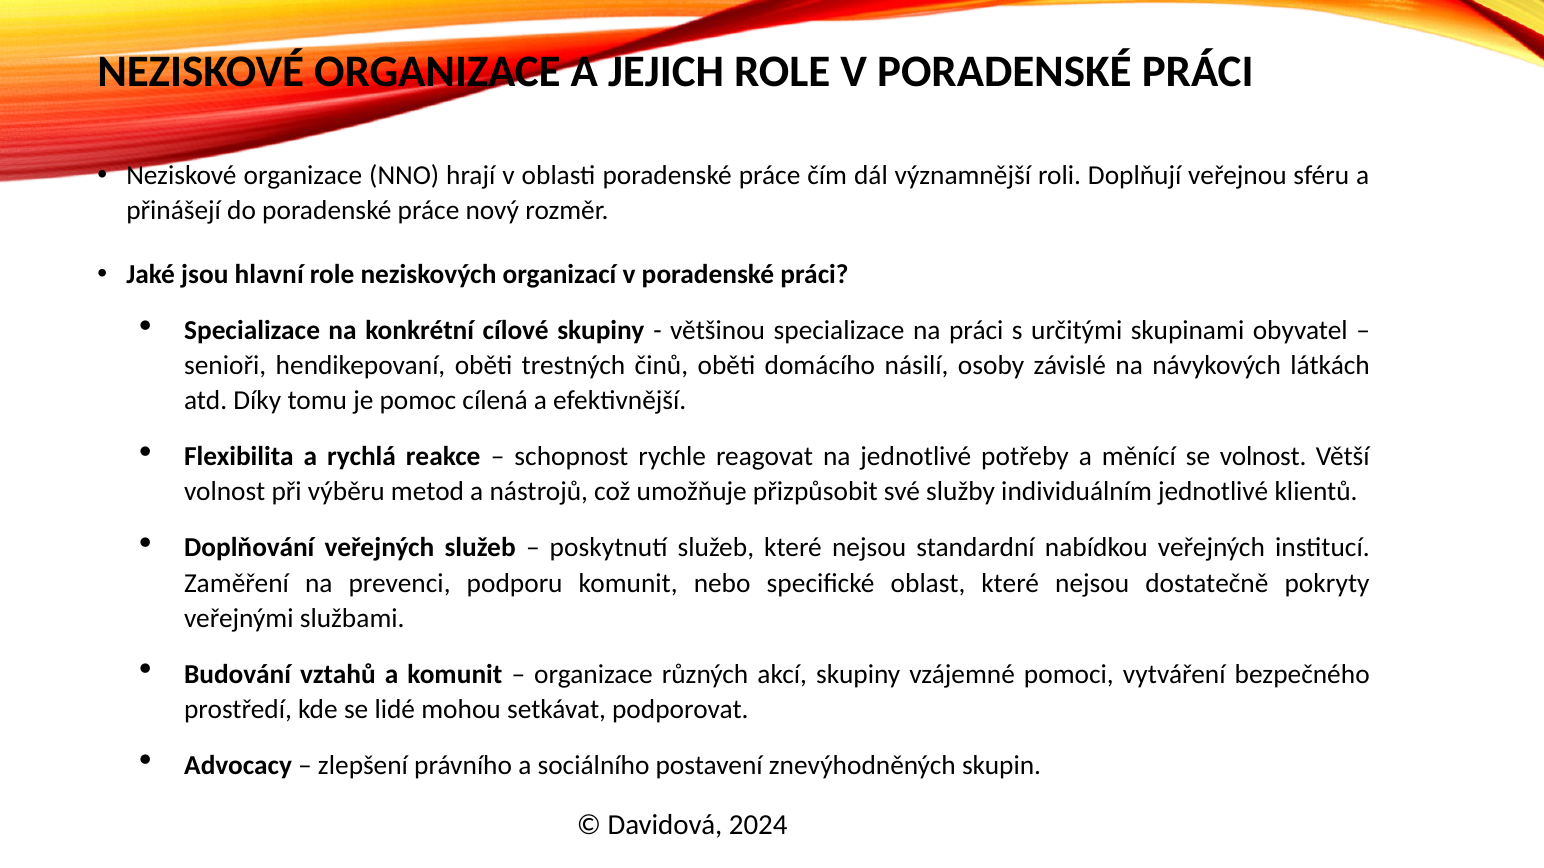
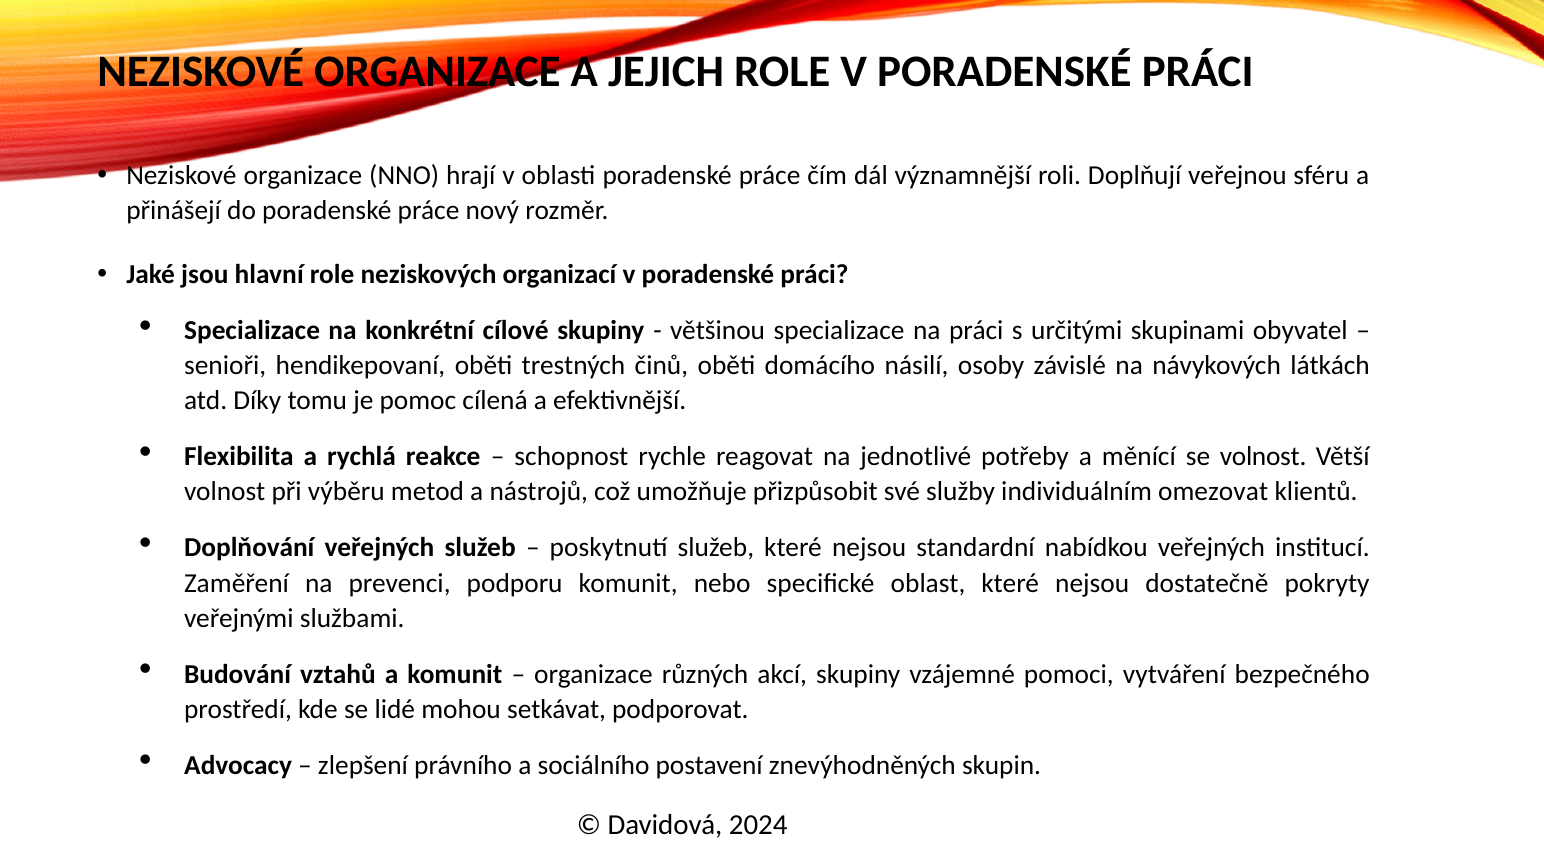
individuálním jednotlivé: jednotlivé -> omezovat (1213, 492)
